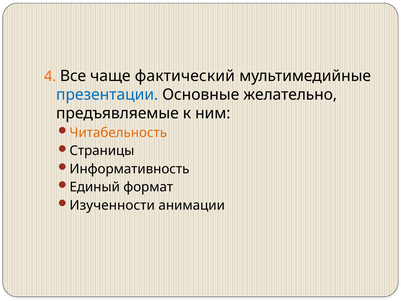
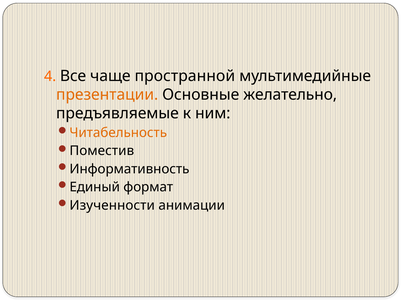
фактический: фактический -> пространной (185, 76)
презентации colour: blue -> orange (107, 95)
Страницы: Страницы -> Поместив (102, 151)
